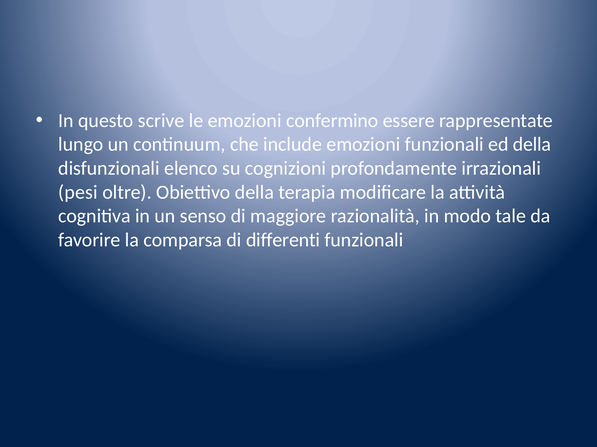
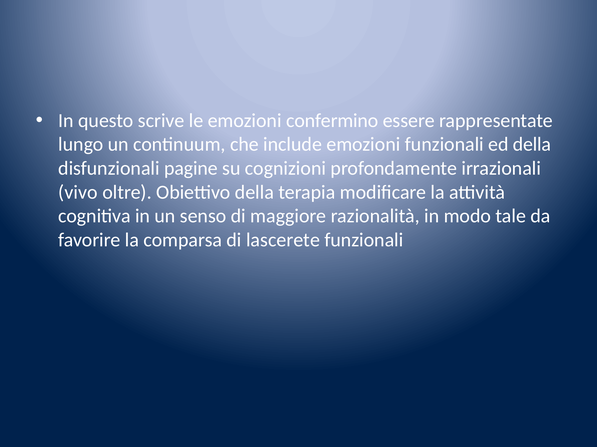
elenco: elenco -> pagine (191, 169)
pesi: pesi -> vivo (78, 192)
differenti: differenti -> lascerete (283, 240)
